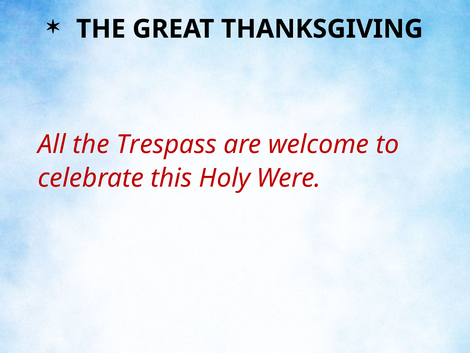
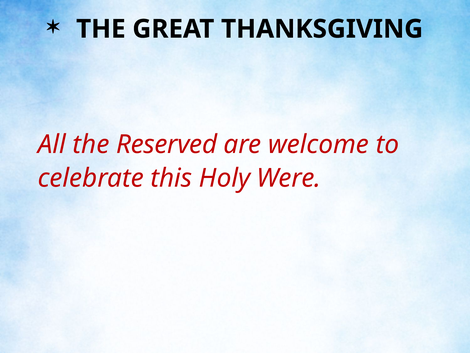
Trespass: Trespass -> Reserved (167, 144)
